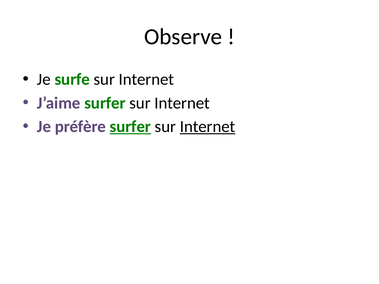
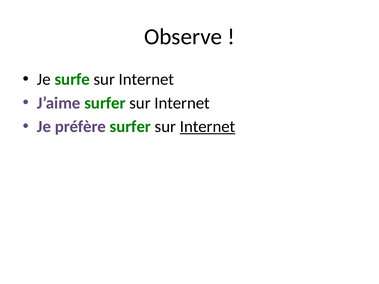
surfer underline: present -> none (130, 127)
